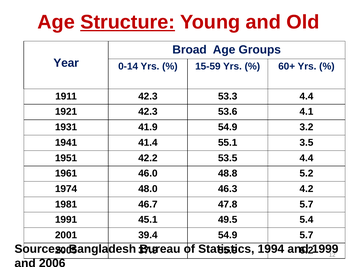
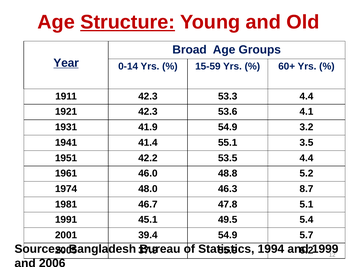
Year underline: none -> present (66, 63)
4.2: 4.2 -> 8.7 (306, 189)
47.8 5.7: 5.7 -> 5.1 (306, 205)
